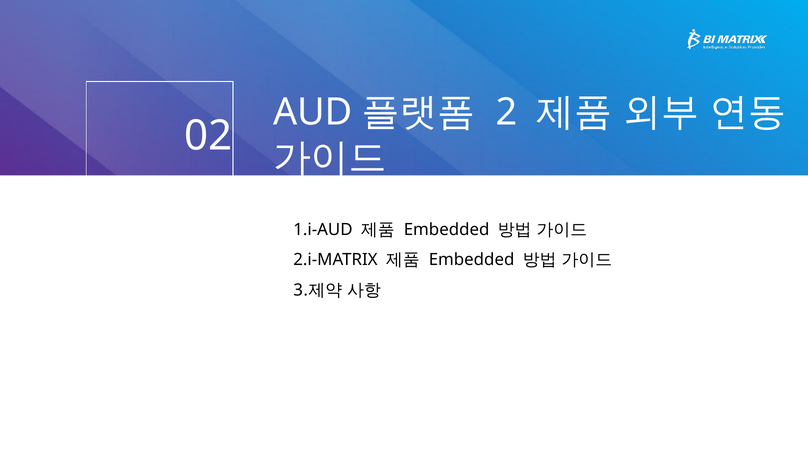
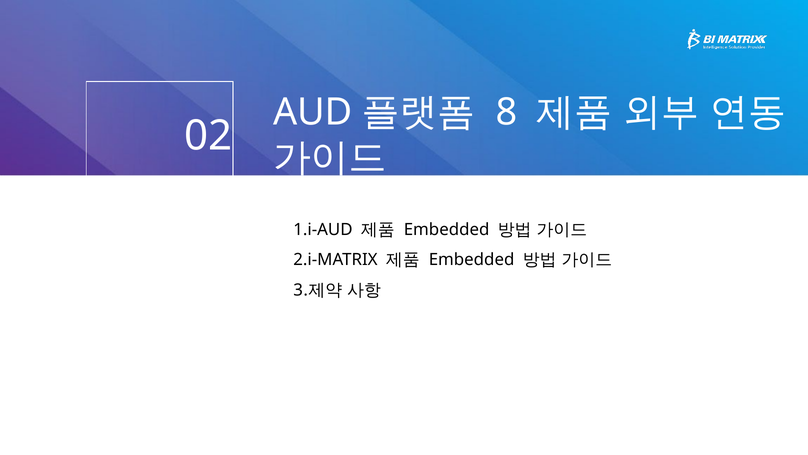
2: 2 -> 8 (506, 112)
